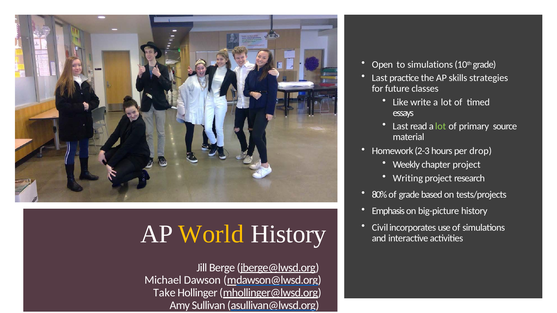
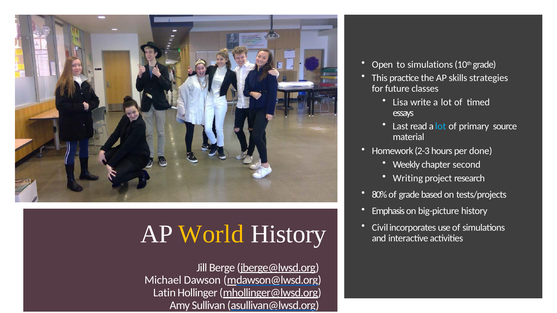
Last: Last -> This (380, 78)
Like: Like -> Lisa (400, 102)
lot colour: light green -> light blue (441, 126)
drop: drop -> done (481, 151)
chapter project: project -> second (467, 165)
Take: Take -> Latin (164, 293)
